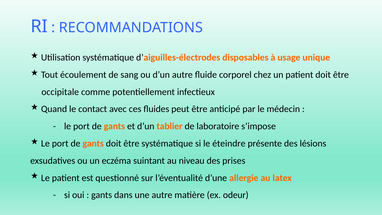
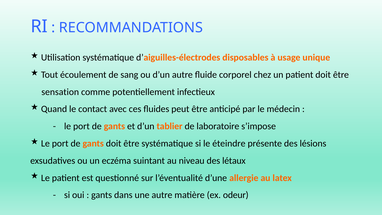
occipitale: occipitale -> sensation (60, 92)
prises: prises -> létaux (234, 161)
